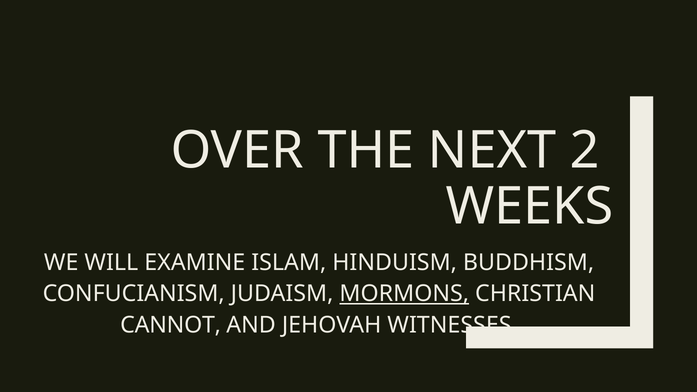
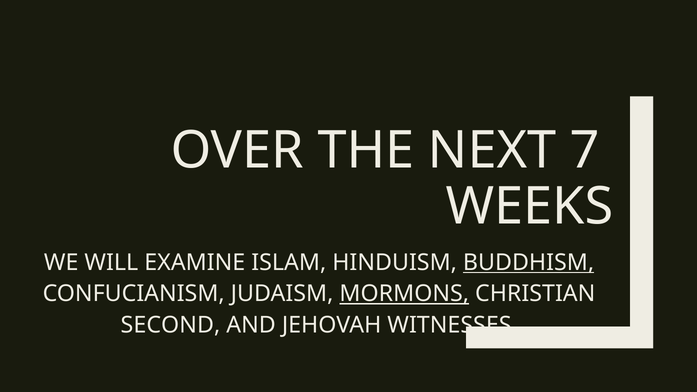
2: 2 -> 7 (585, 151)
BUDDHISM underline: none -> present (529, 263)
CANNOT: CANNOT -> SECOND (170, 325)
